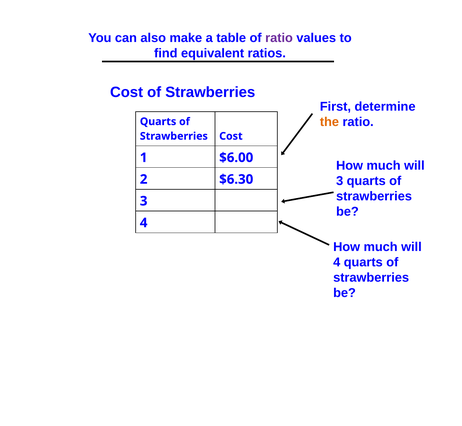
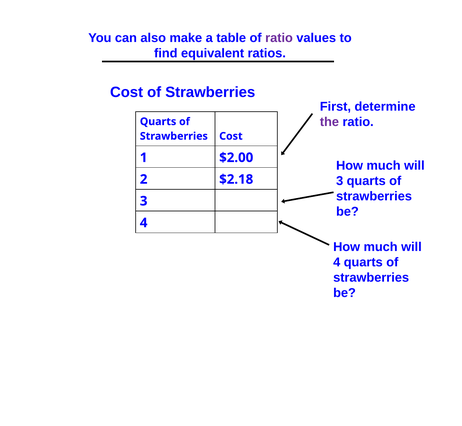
the colour: orange -> purple (329, 122)
$6.00: $6.00 -> $2.00 (236, 157)
$6.30: $6.30 -> $2.18 (236, 179)
